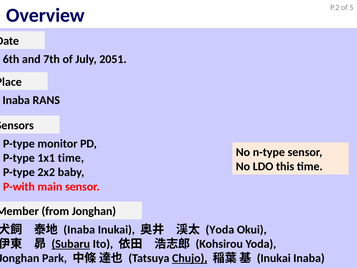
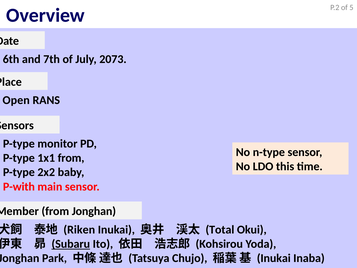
2051: 2051 -> 2073 (113, 59)
Inaba: Inaba -> Open (16, 100)
1x1 time: time -> from (71, 158)
Inaba: Inaba -> Riken (79, 229)
Yoda: Yoda -> Total (220, 229)
Chujo underline: present -> none (190, 258)
